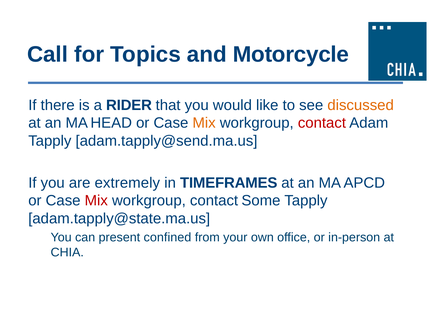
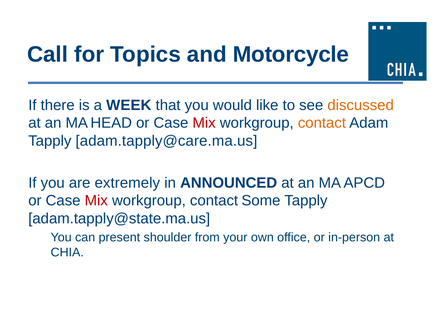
RIDER: RIDER -> WEEK (129, 105)
Mix colour: orange -> red (204, 123)
contact colour: red -> orange (322, 123)
adam.tapply@send.ma.us: adam.tapply@send.ma.us -> adam.tapply@care.ma.us (166, 141)
TIMEFRAMES: TIMEFRAMES -> ANNOUNCED (229, 183)
confined: confined -> shoulder (168, 237)
